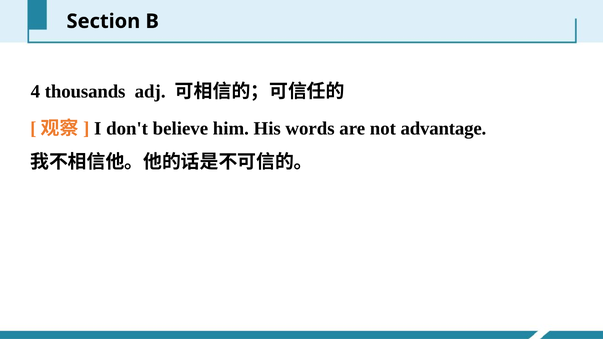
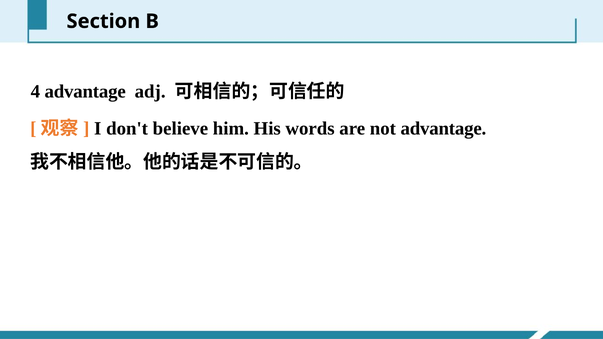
4 thousands: thousands -> advantage (85, 91)
